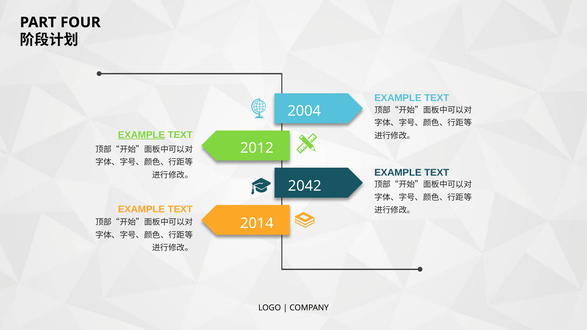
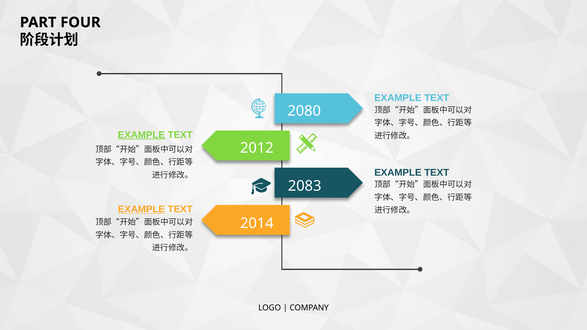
2004: 2004 -> 2080 (304, 111)
2042: 2042 -> 2083 (305, 186)
EXAMPLE underline: none -> present (141, 209)
